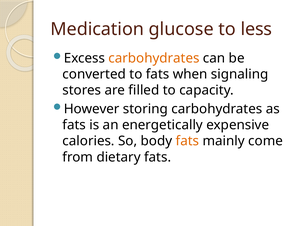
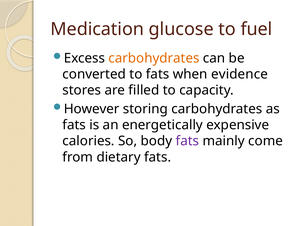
less: less -> fuel (256, 29)
signaling: signaling -> evidence (240, 74)
fats colour: orange -> purple (187, 141)
